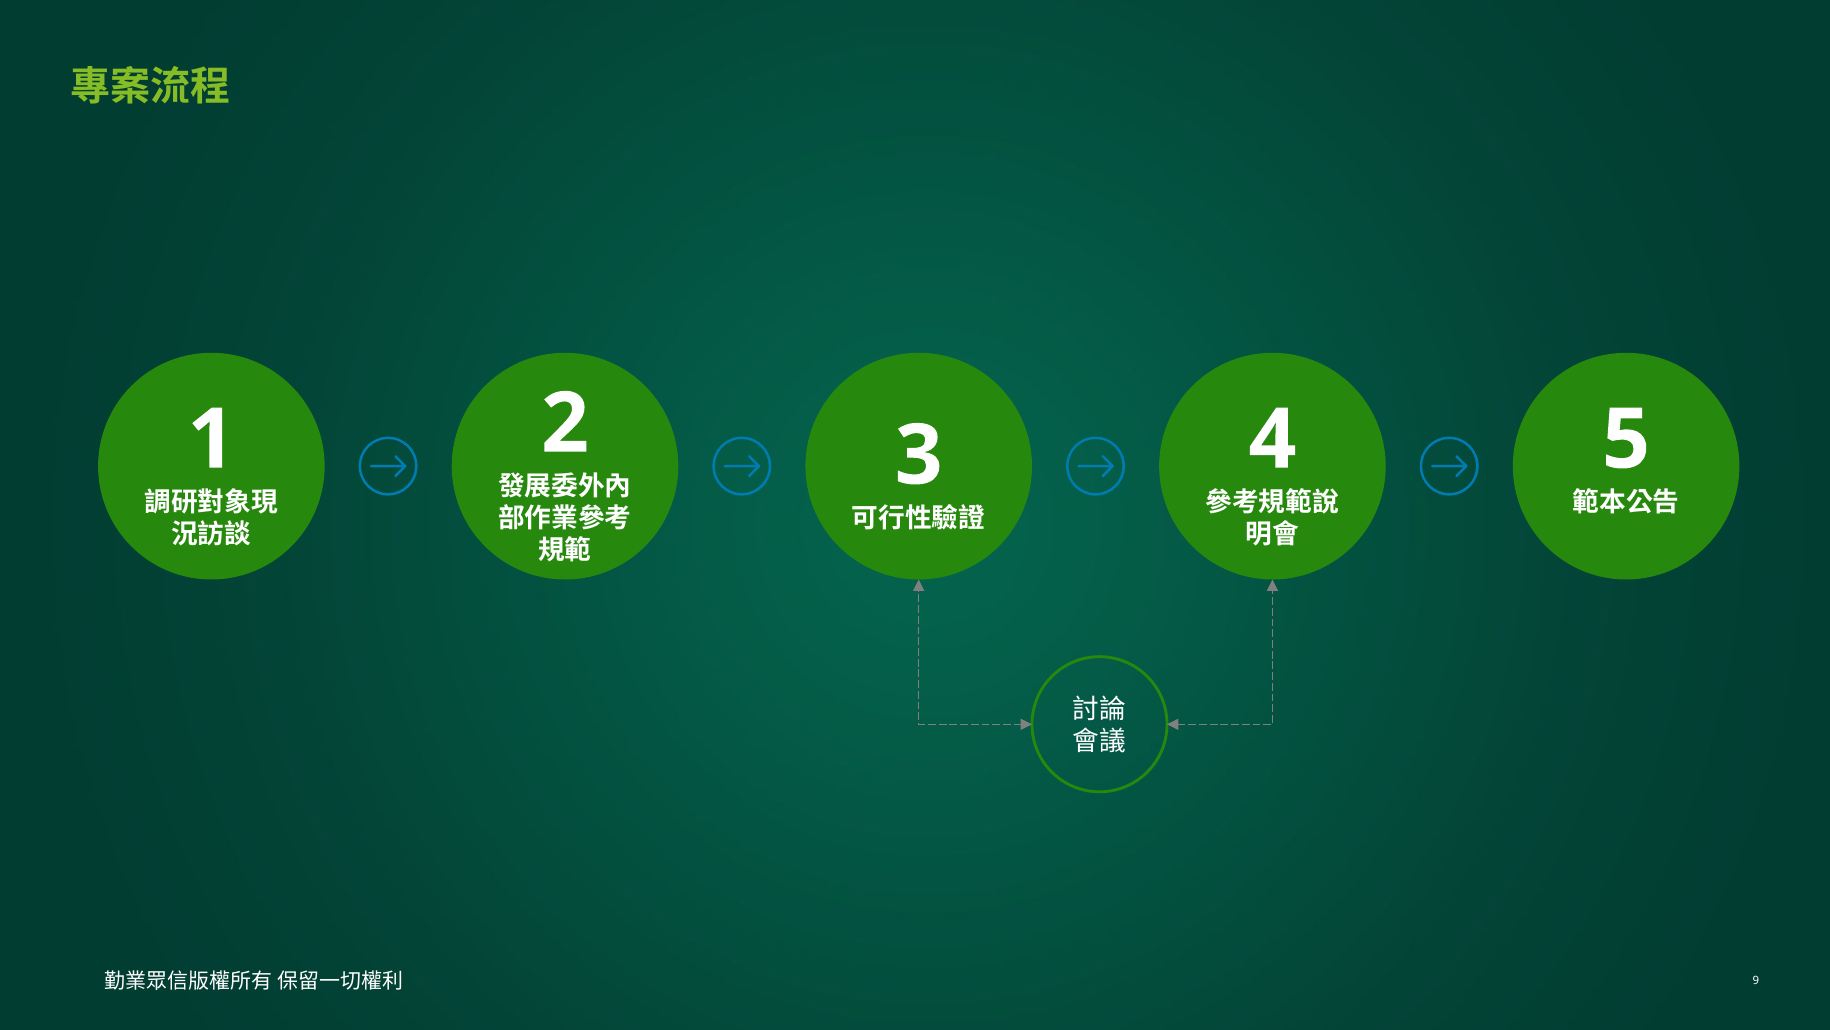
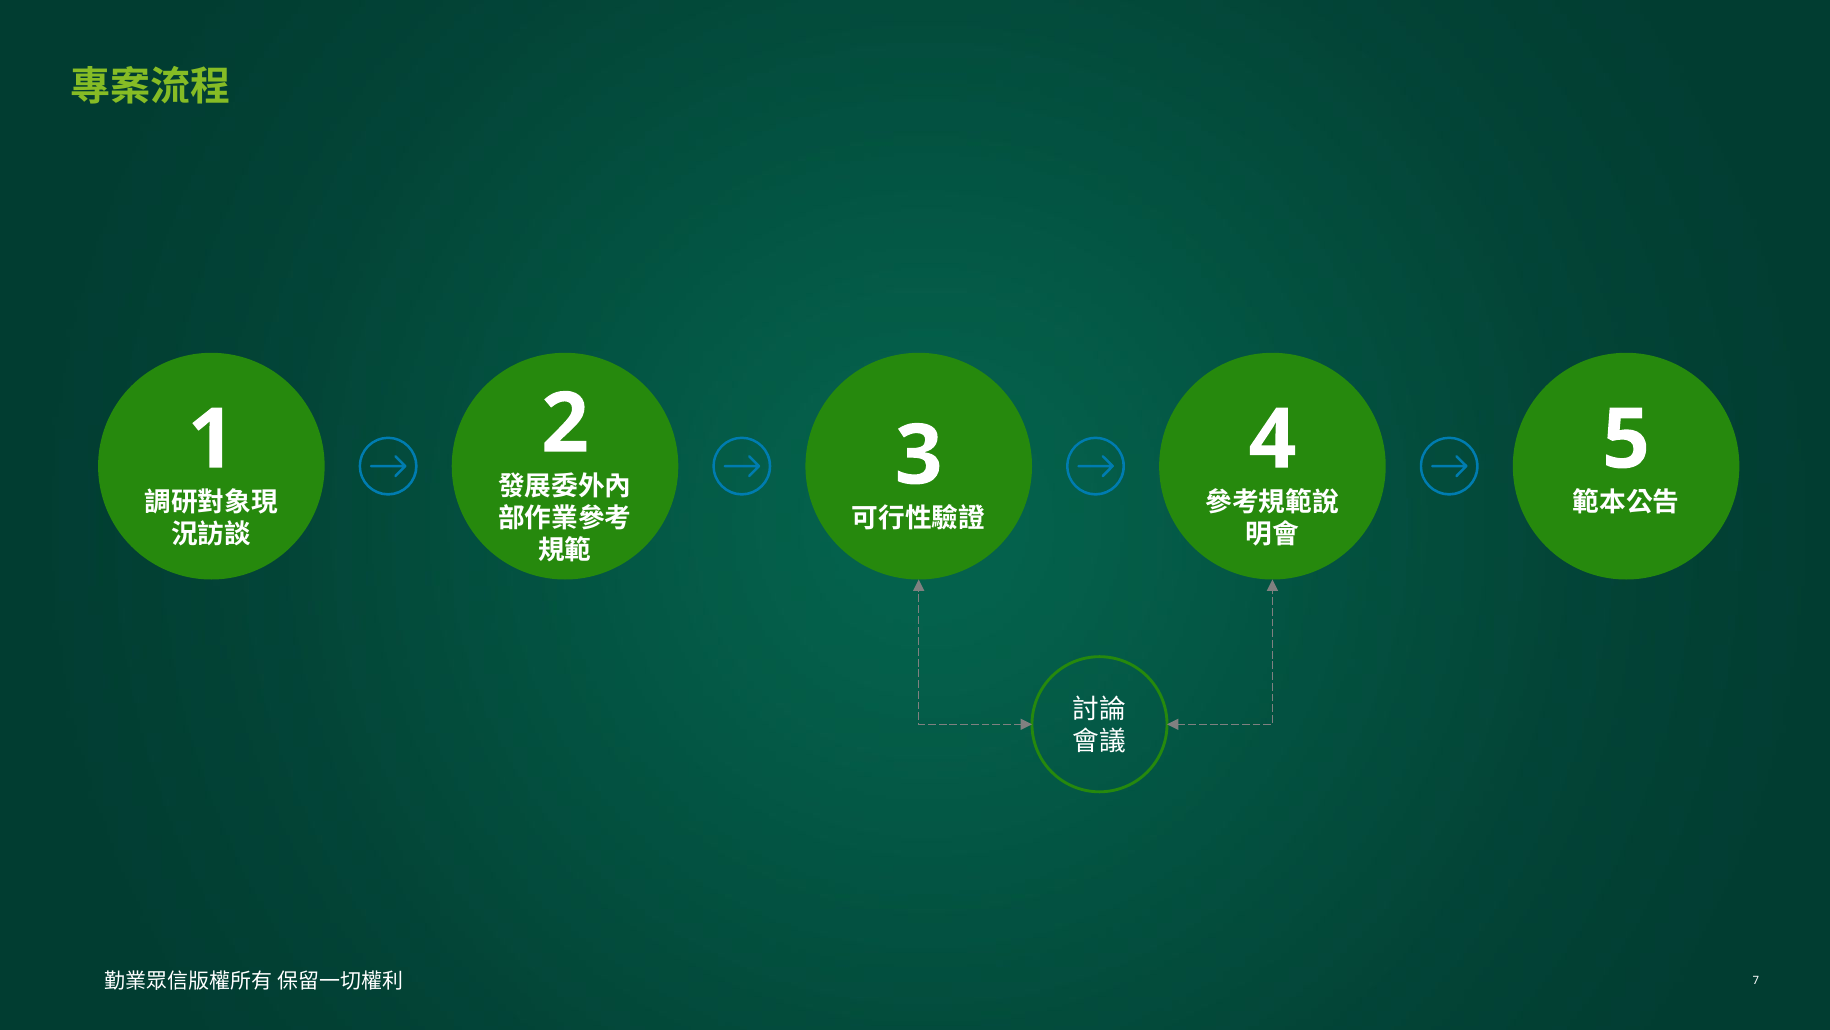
9: 9 -> 7 (1756, 980)
